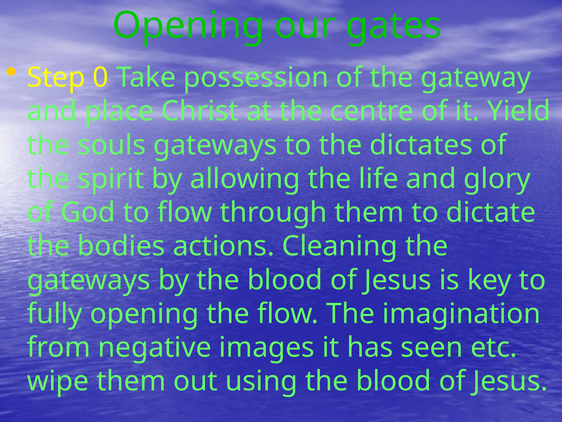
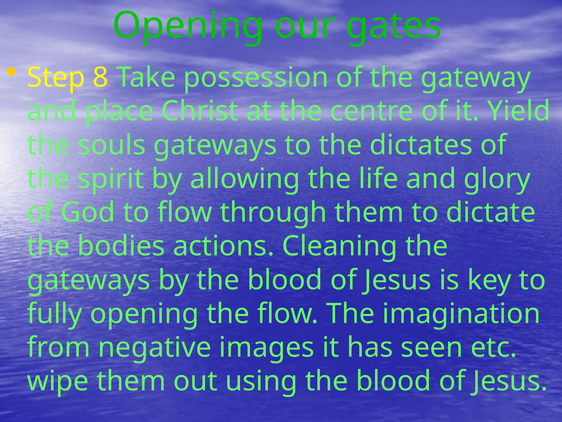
0: 0 -> 8 (101, 77)
